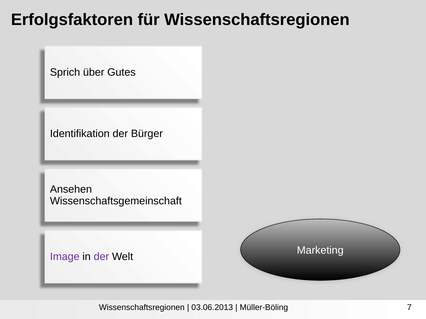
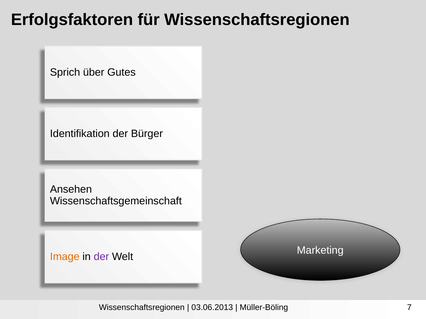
Image colour: purple -> orange (65, 257)
